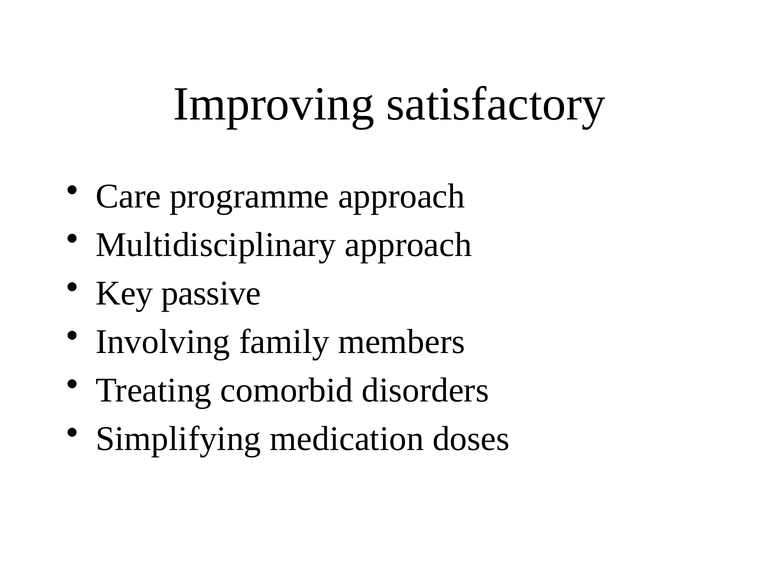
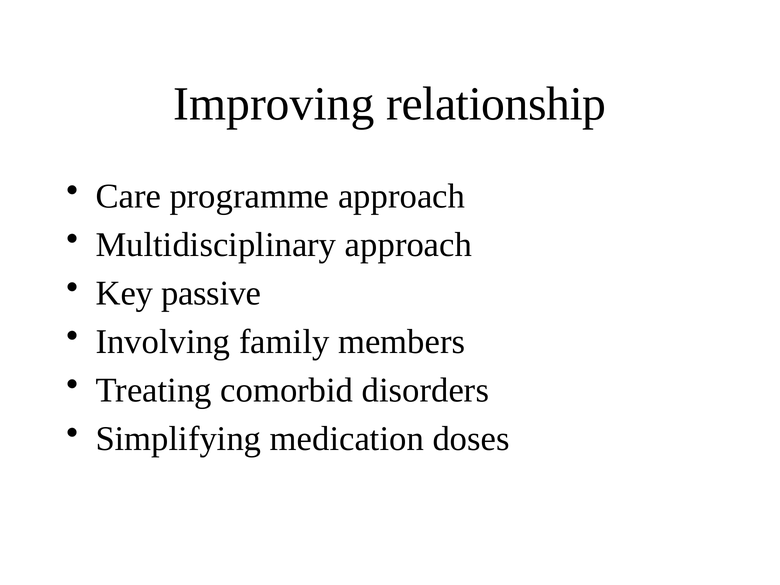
satisfactory: satisfactory -> relationship (496, 104)
